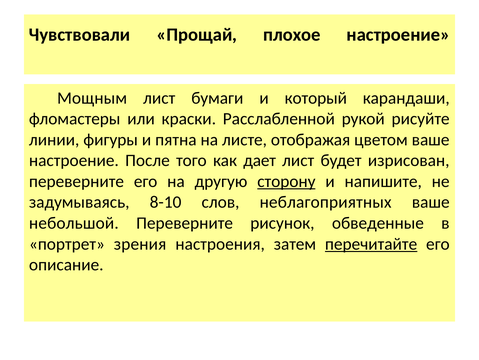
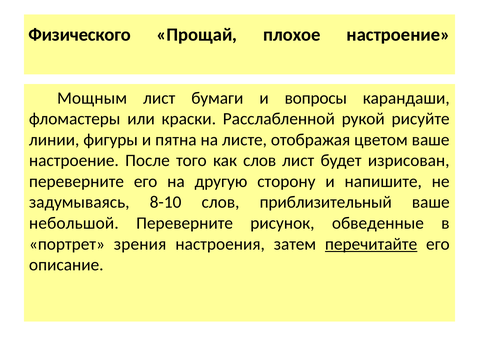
Чувствовали: Чувствовали -> Физического (80, 34)
который: который -> вопросы (316, 98)
как дает: дает -> слов (260, 160)
сторону underline: present -> none (286, 181)
неблагоприятных: неблагоприятных -> приблизительный (326, 202)
